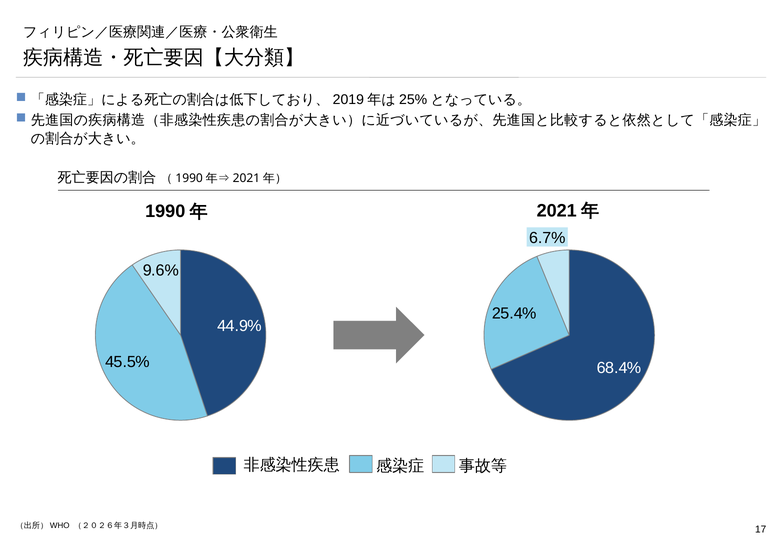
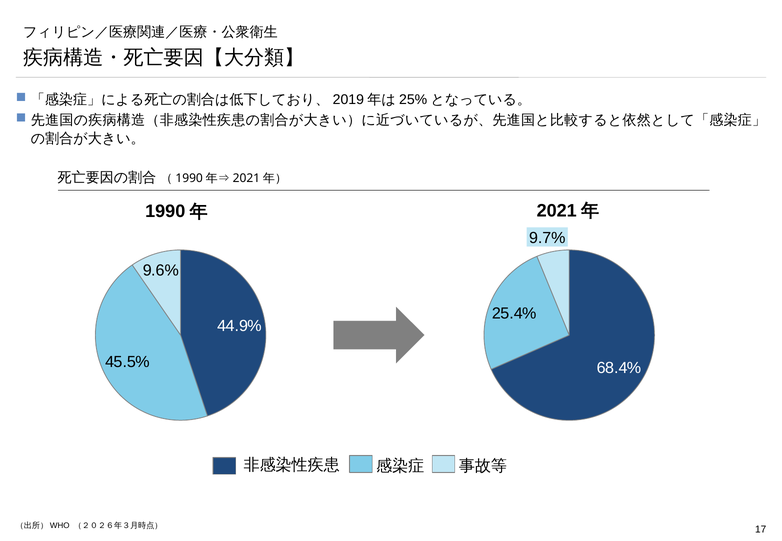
6.7%: 6.7% -> 9.7% (547, 238)
